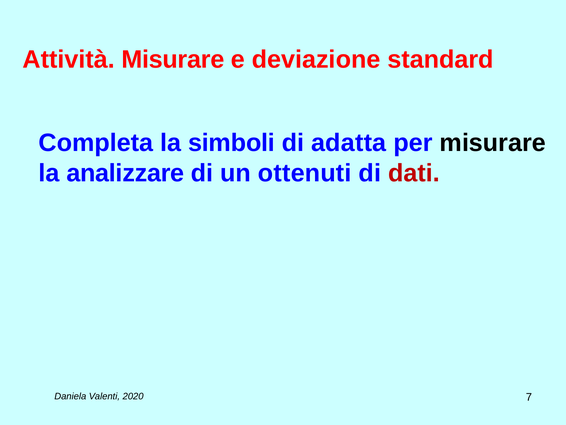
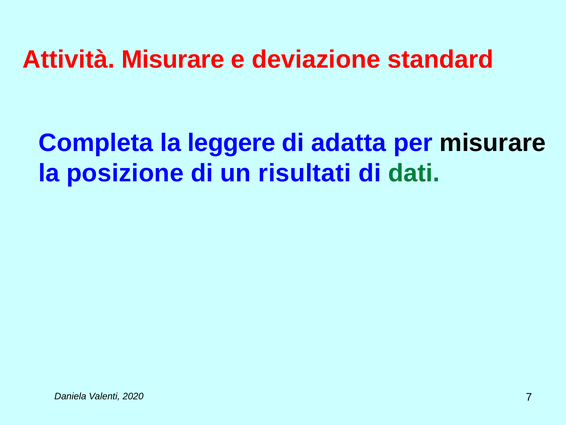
simboli: simboli -> leggere (232, 143)
analizzare: analizzare -> posizione (125, 173)
ottenuti: ottenuti -> risultati (305, 173)
dati colour: red -> green (414, 173)
